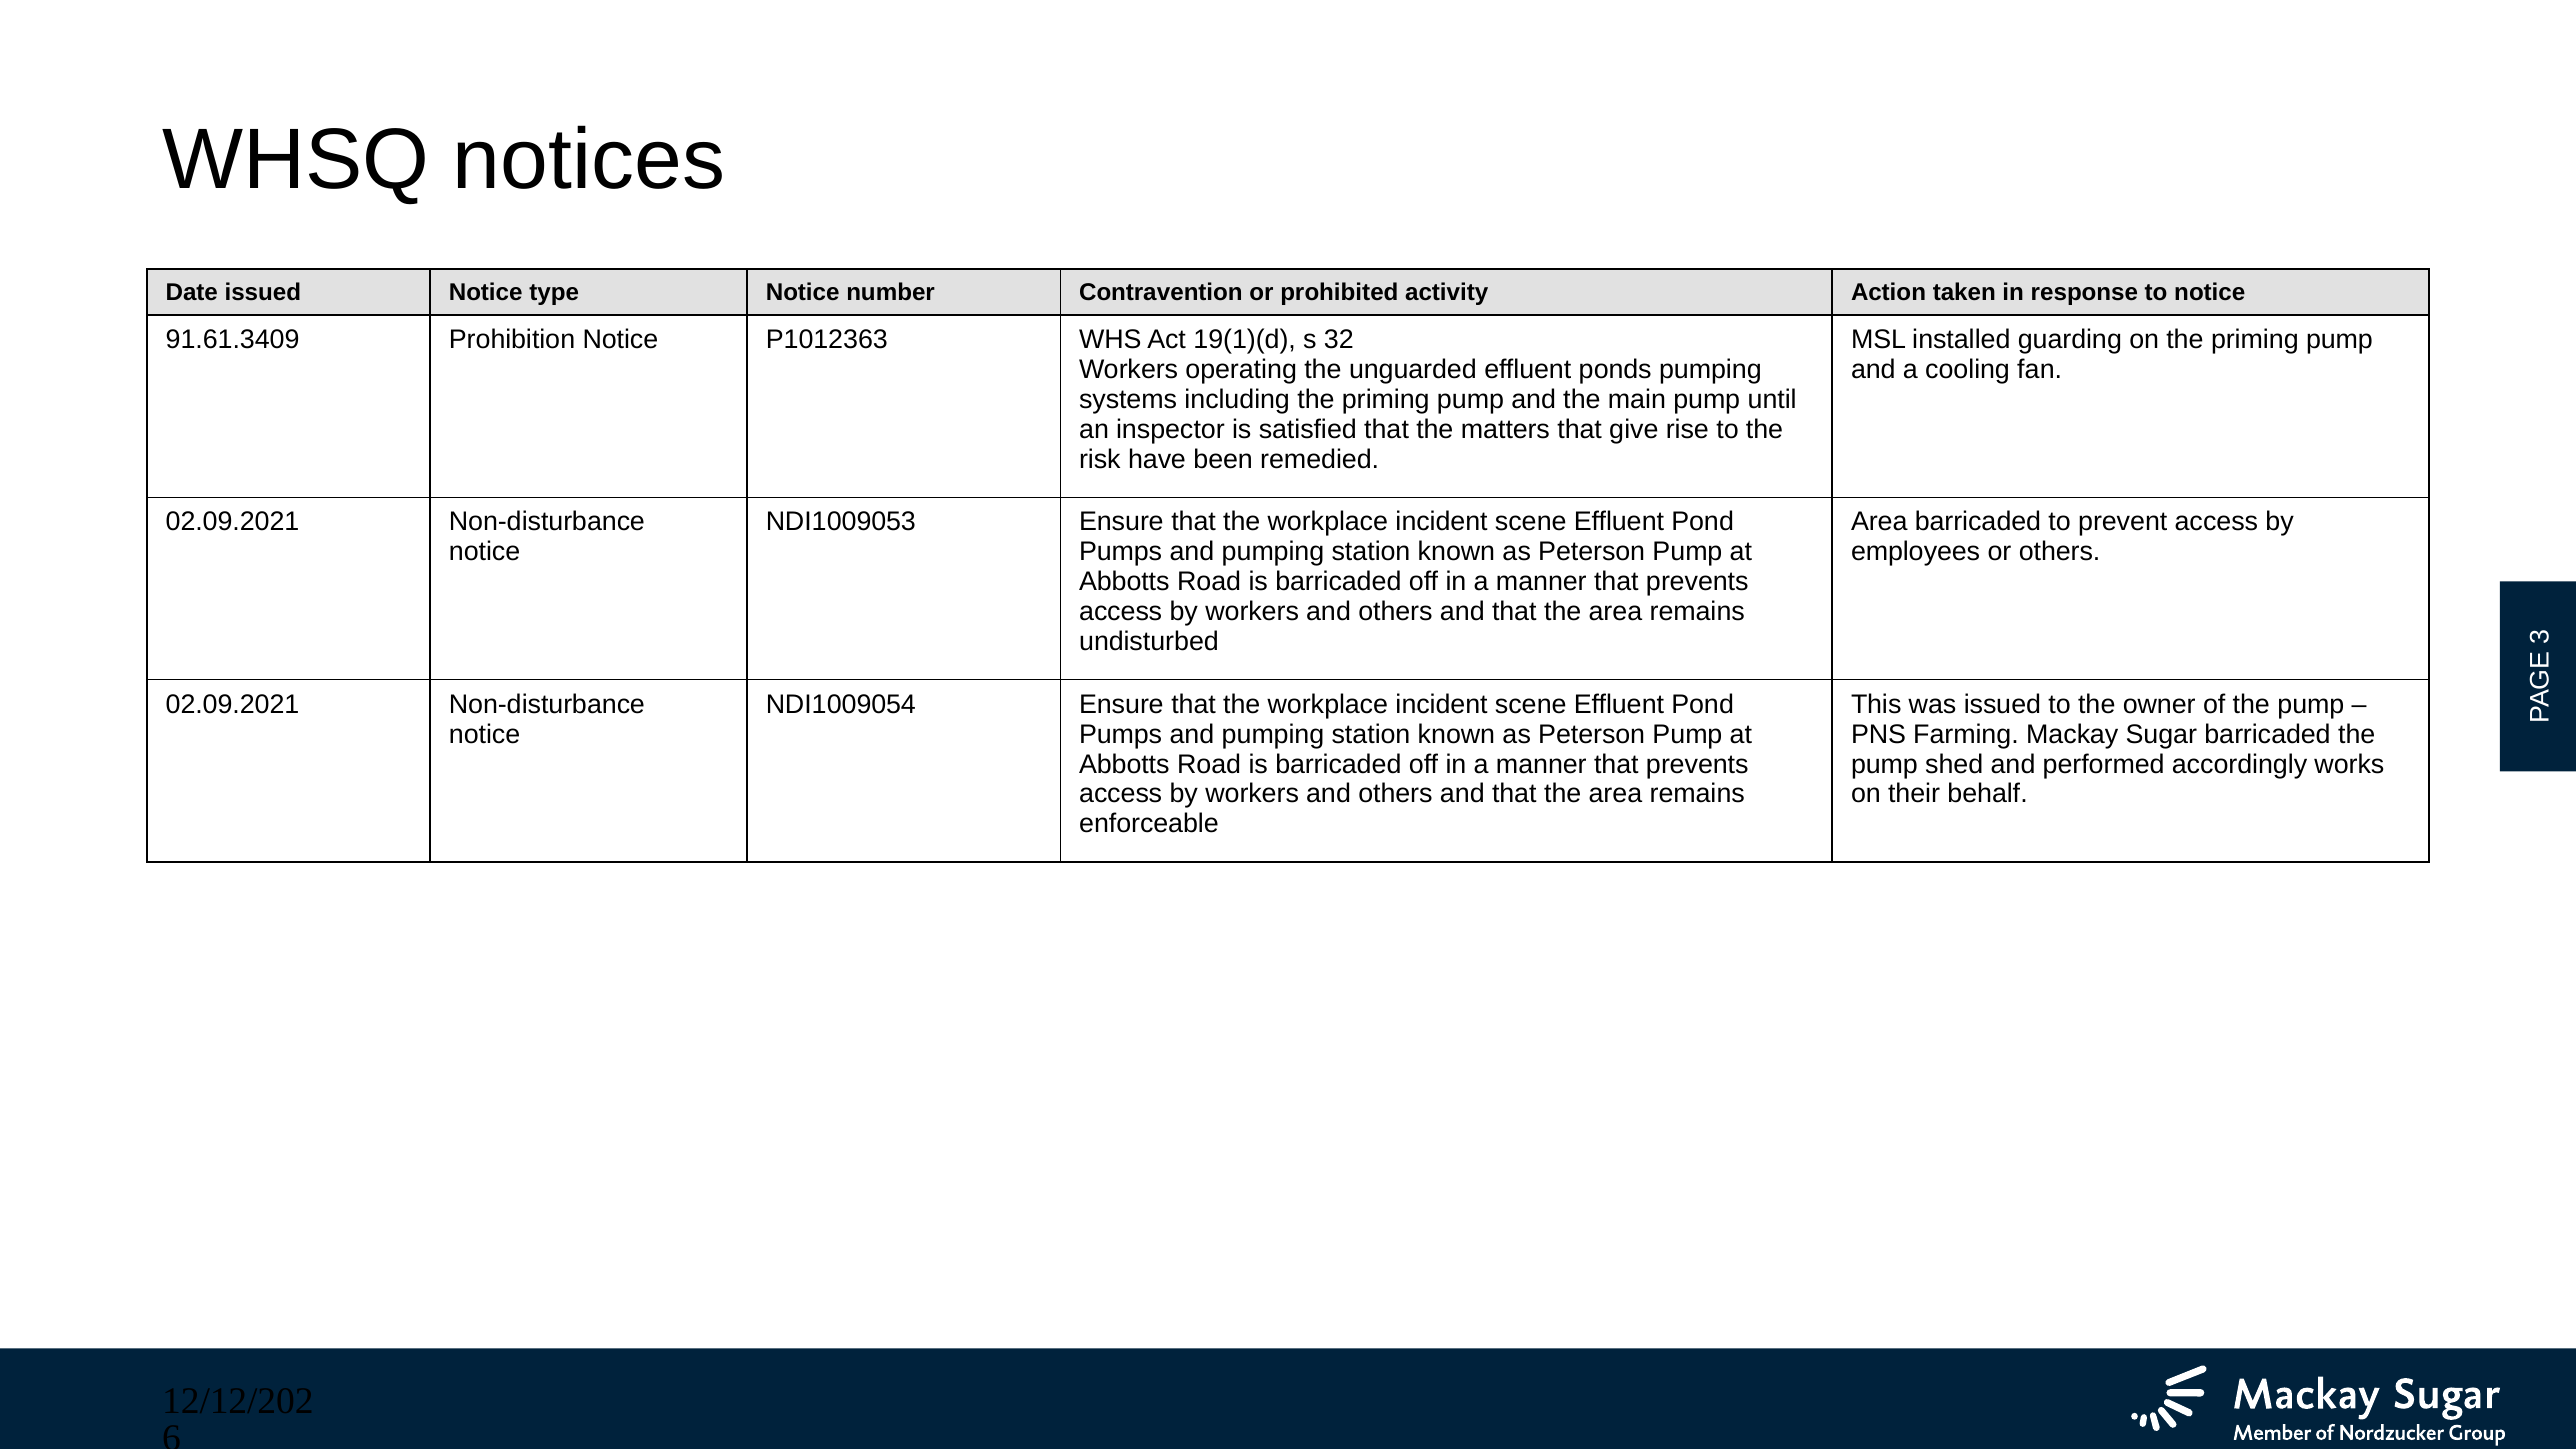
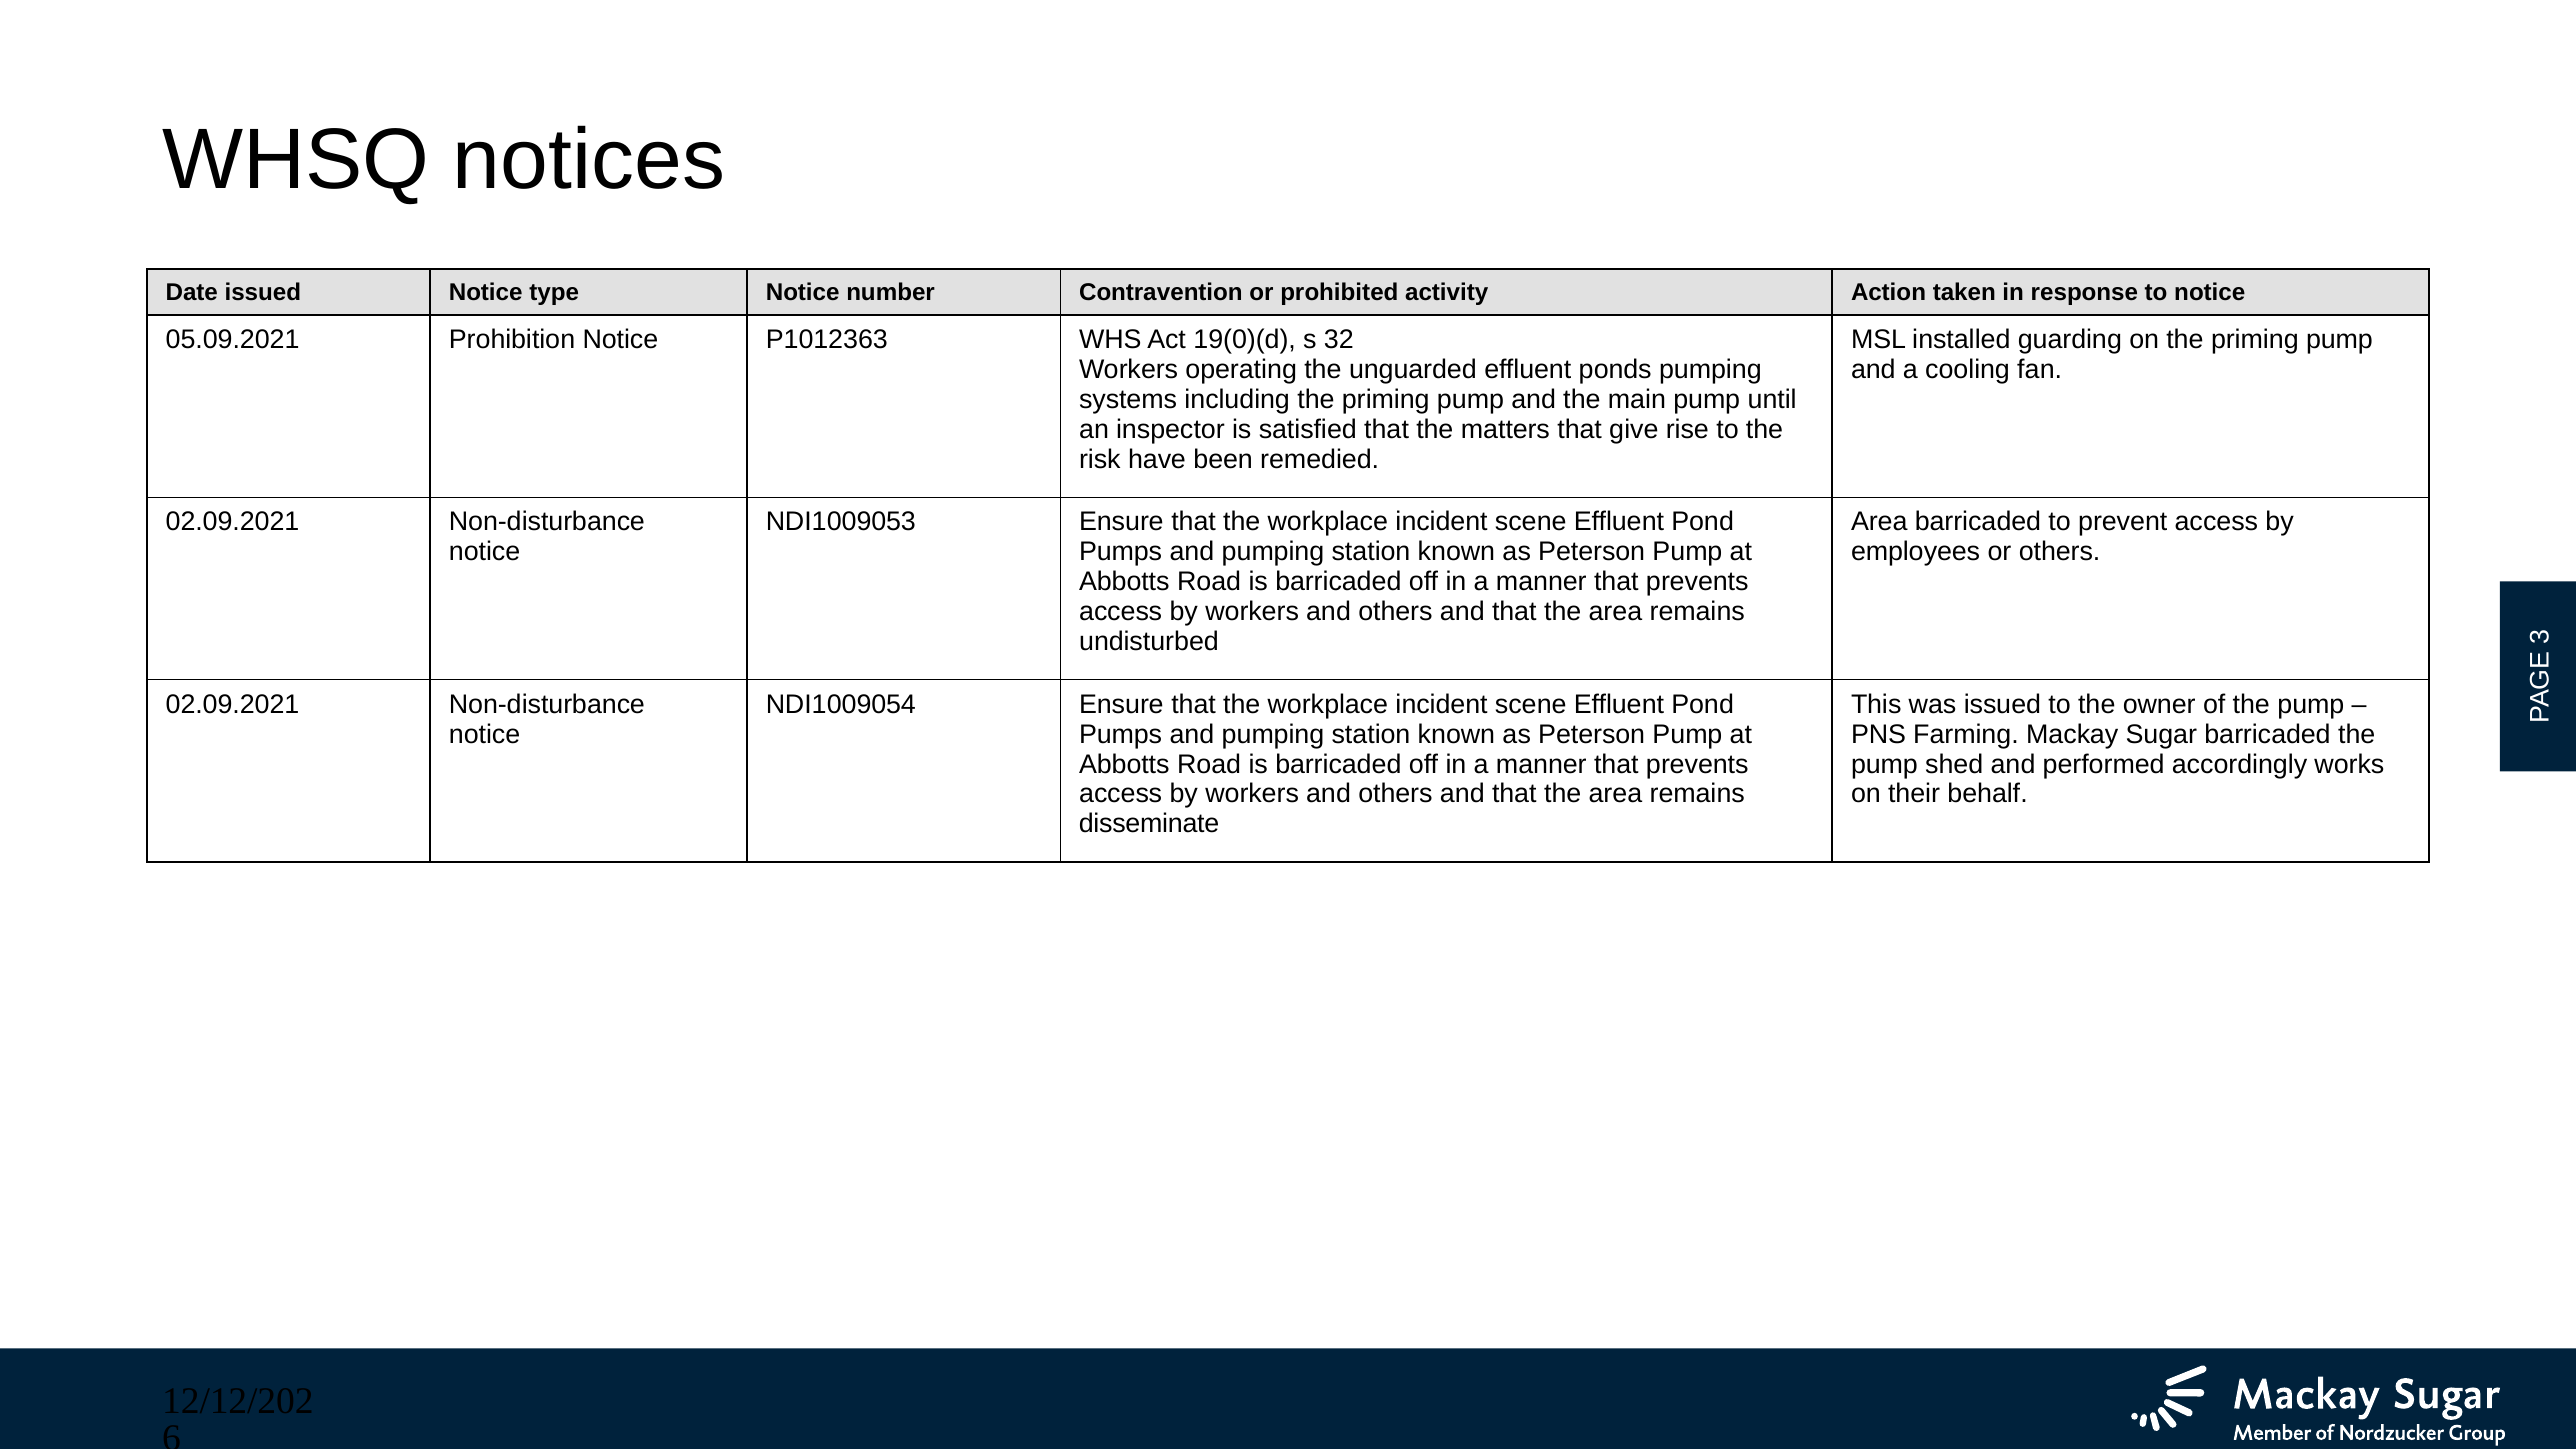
91.61.3409: 91.61.3409 -> 05.09.2021 (233, 340)
19(1)(d: 19(1)(d -> 19(0)(d (1245, 340)
enforceable: enforceable -> disseminate (1149, 824)
